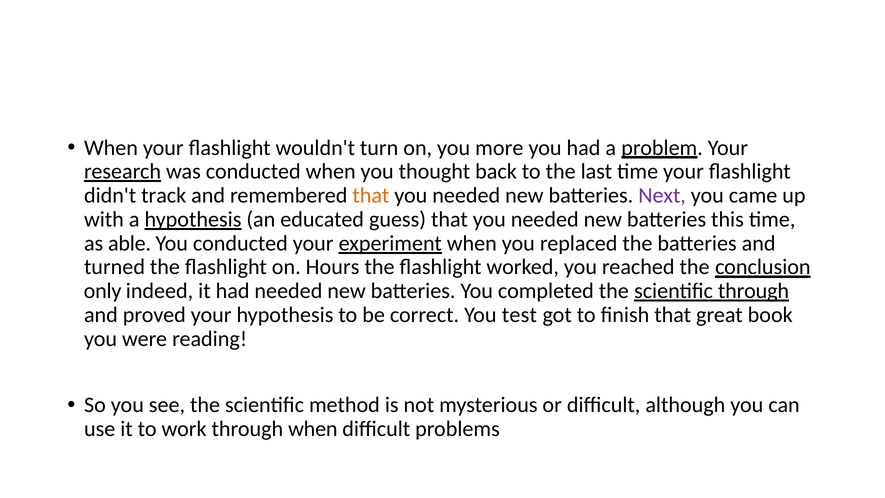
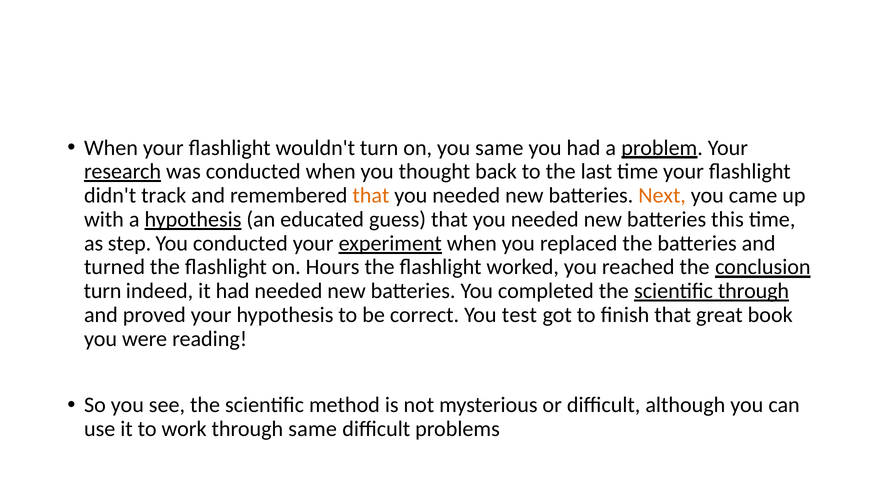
you more: more -> same (499, 148)
Next colour: purple -> orange (662, 195)
able: able -> step (130, 243)
only: only -> turn (103, 291)
through when: when -> same (313, 429)
